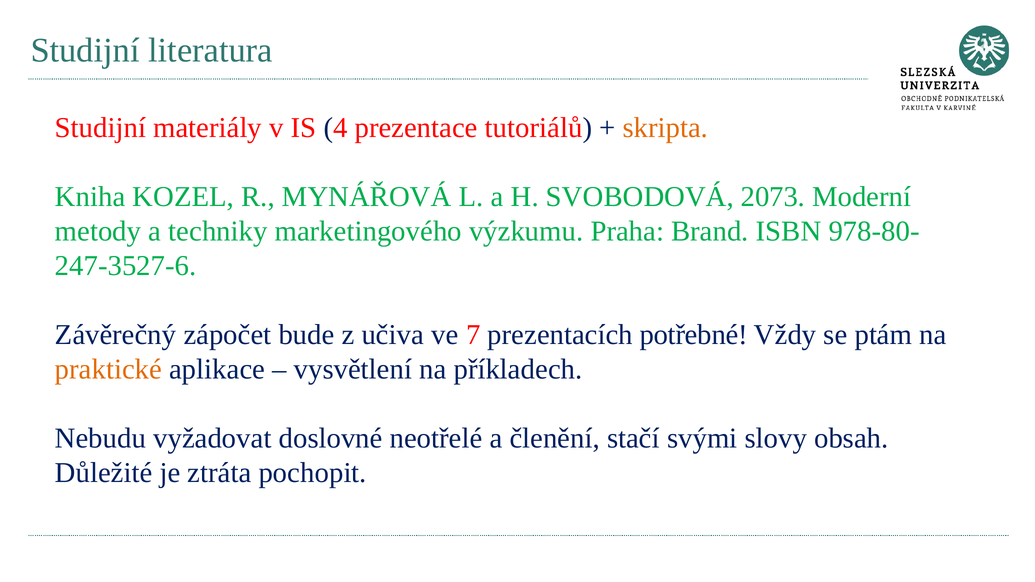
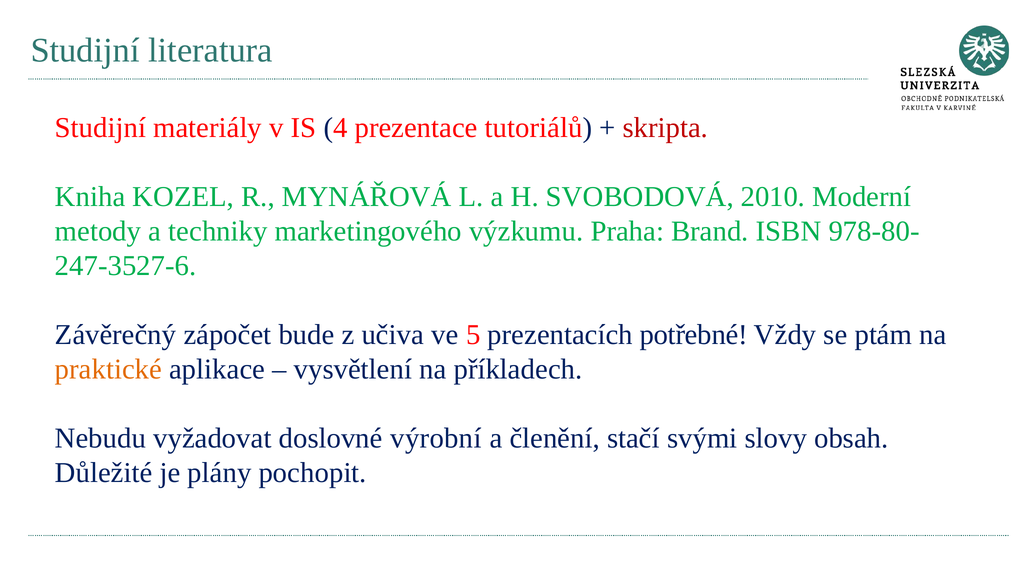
skripta colour: orange -> red (665, 128)
2073: 2073 -> 2010 (773, 197)
7: 7 -> 5 (473, 335)
neotřelé: neotřelé -> výrobní (436, 439)
ztráta: ztráta -> plány (219, 473)
